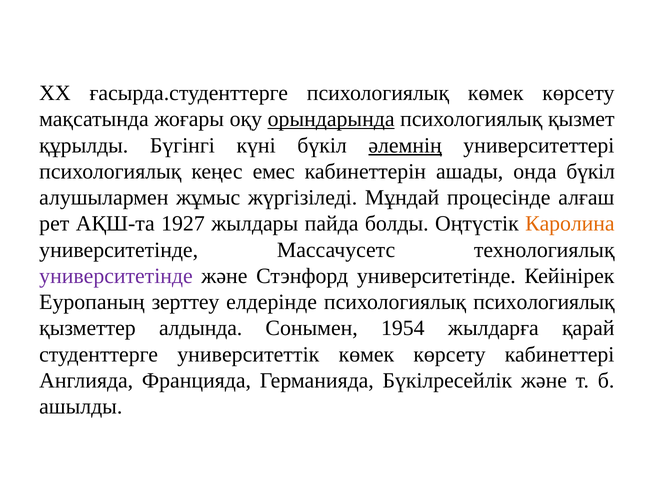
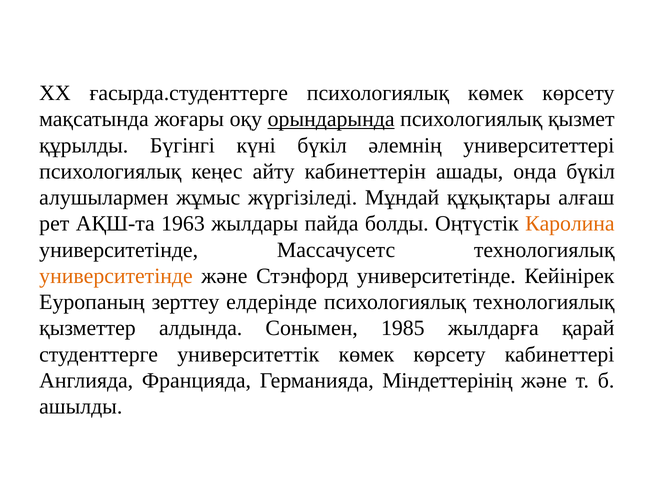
әлемнің underline: present -> none (405, 145)
емес: емес -> айту (274, 172)
процесінде: процесінде -> құқықтары (499, 198)
1927: 1927 -> 1963 (183, 224)
университетінде colour: purple -> orange (116, 276)
психологиялық психологиялық: психологиялық -> технологиялық (544, 302)
1954: 1954 -> 1985 (403, 329)
Бүкілресейлік: Бүкілресейлік -> Міндеттерінің (447, 381)
